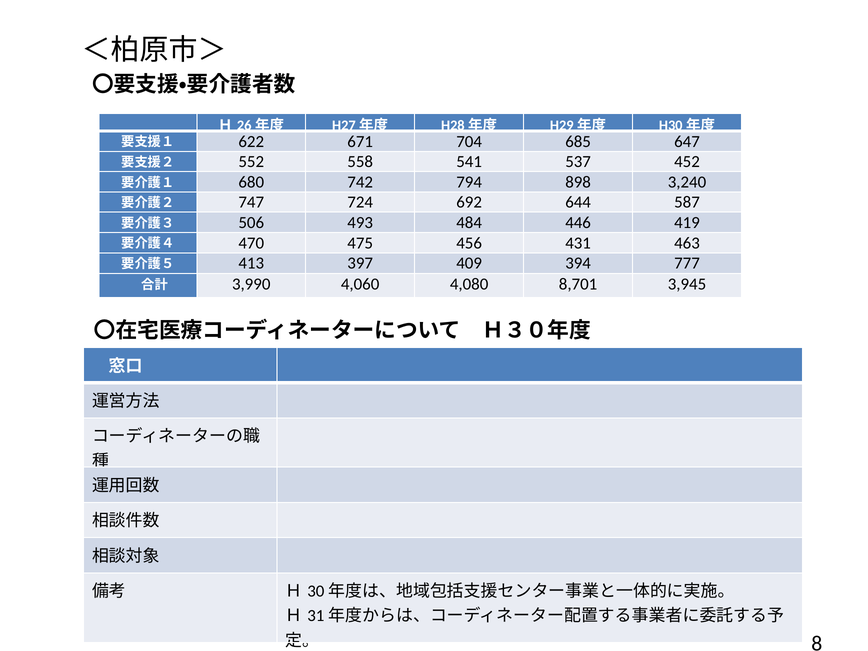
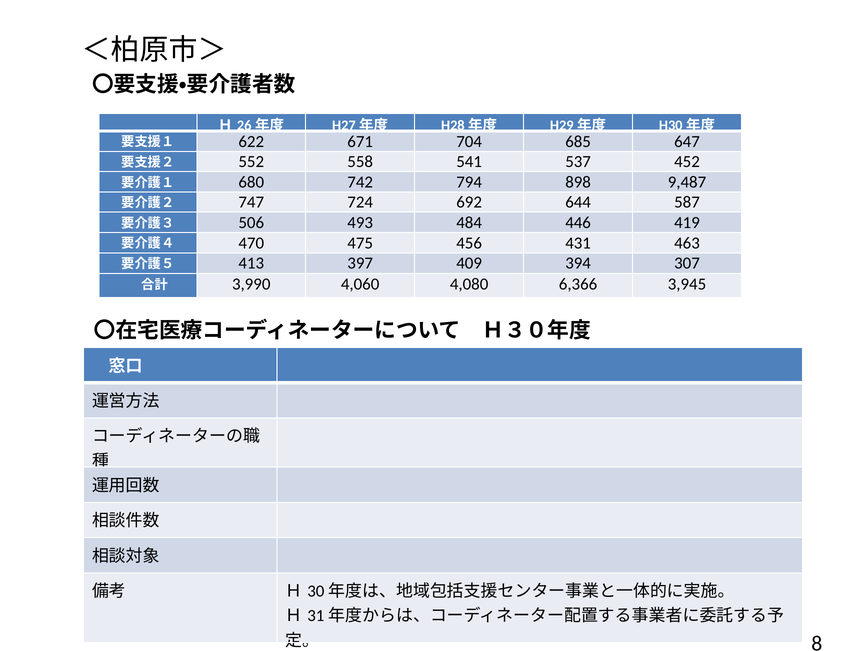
3,240: 3,240 -> 9,487 (687, 182)
777: 777 -> 307 (687, 263)
8,701: 8,701 -> 6,366 (578, 284)
